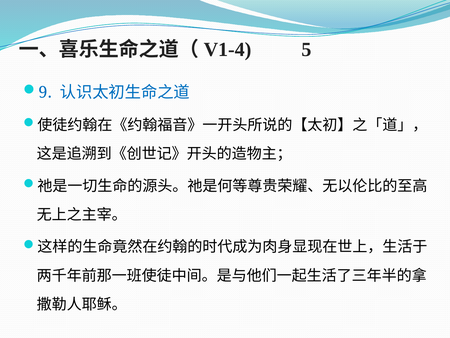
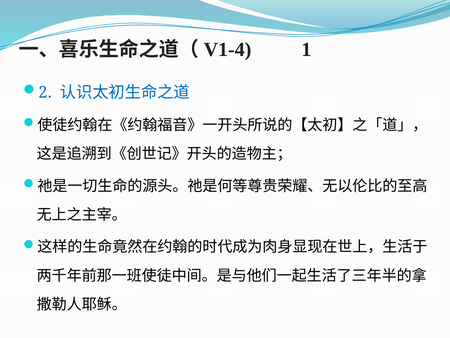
5: 5 -> 1 (307, 49)
9: 9 -> 2 (45, 92)
